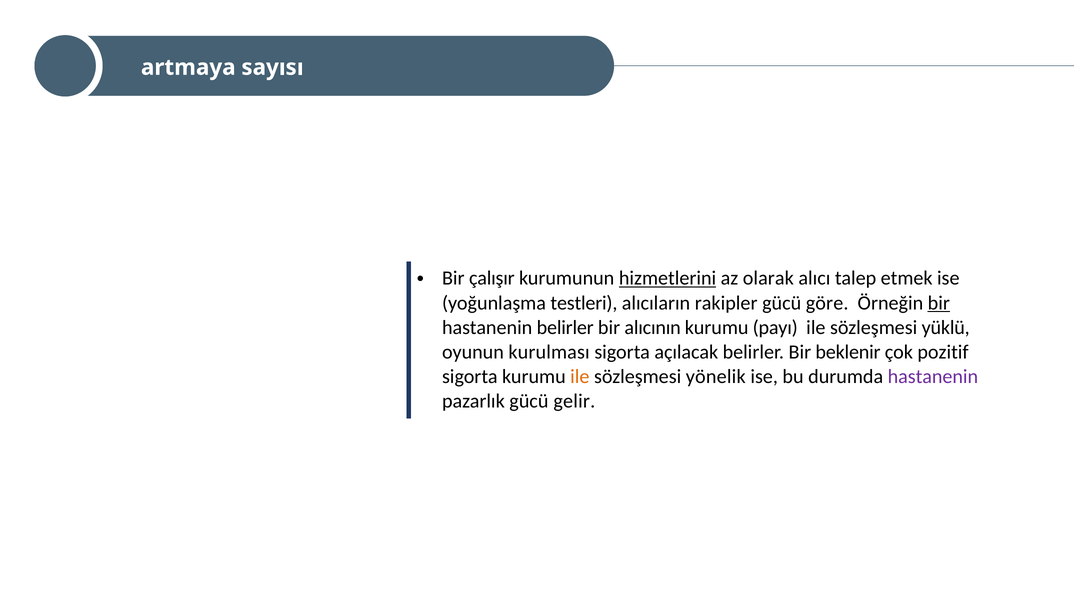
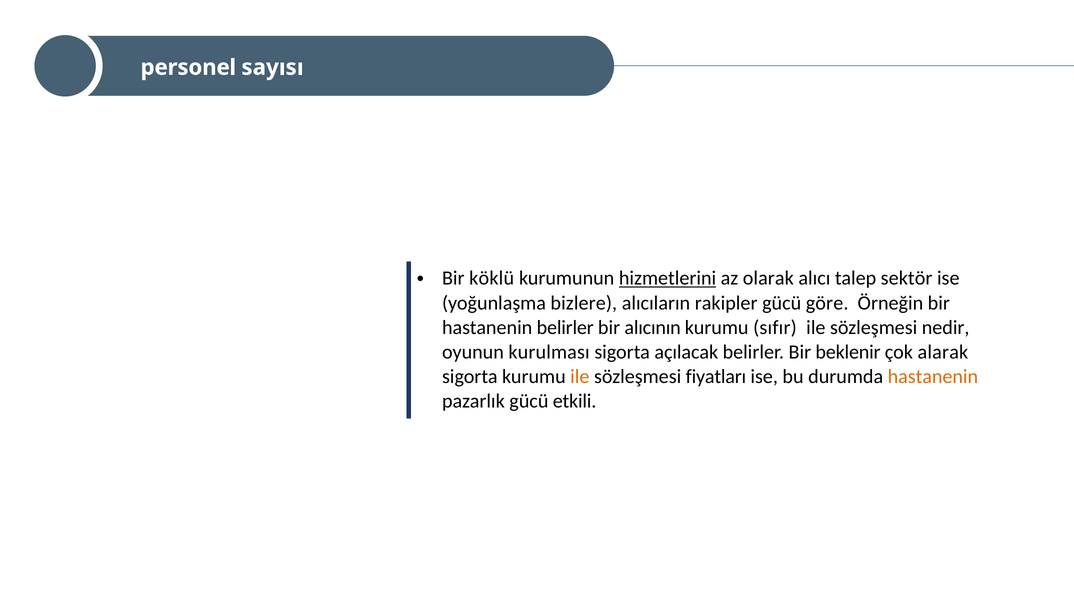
artmaya: artmaya -> personel (188, 67)
çalışır: çalışır -> köklü (492, 278)
etmek: etmek -> sektör (907, 278)
testleri: testleri -> bizlere (584, 303)
bir underline: present -> none (939, 303)
payı: payı -> sıfır (775, 328)
yüklü: yüklü -> nedir (946, 328)
pozitif: pozitif -> alarak (943, 352)
yönelik: yönelik -> fiyatları (716, 377)
hastanenin colour: purple -> orange (933, 377)
gelir: gelir -> etkili (575, 401)
